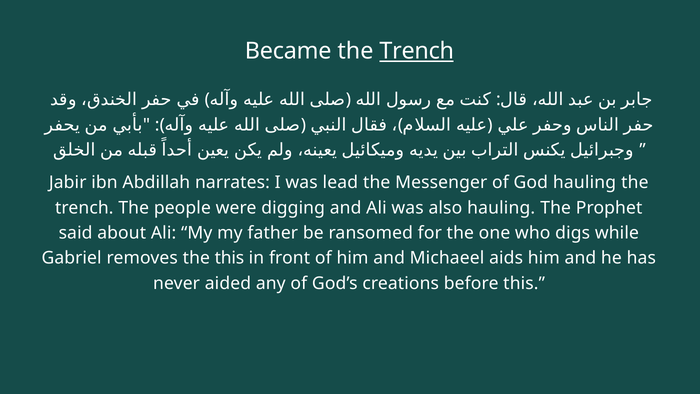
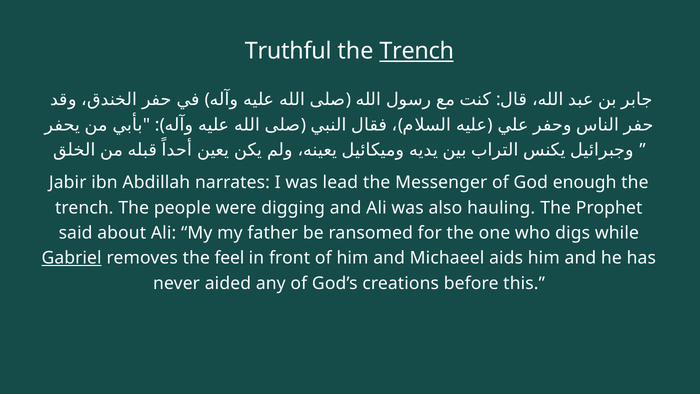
Became: Became -> Truthful (288, 51)
God hauling: hauling -> enough (585, 182)
Gabriel underline: none -> present (72, 258)
the this: this -> feel (229, 258)
